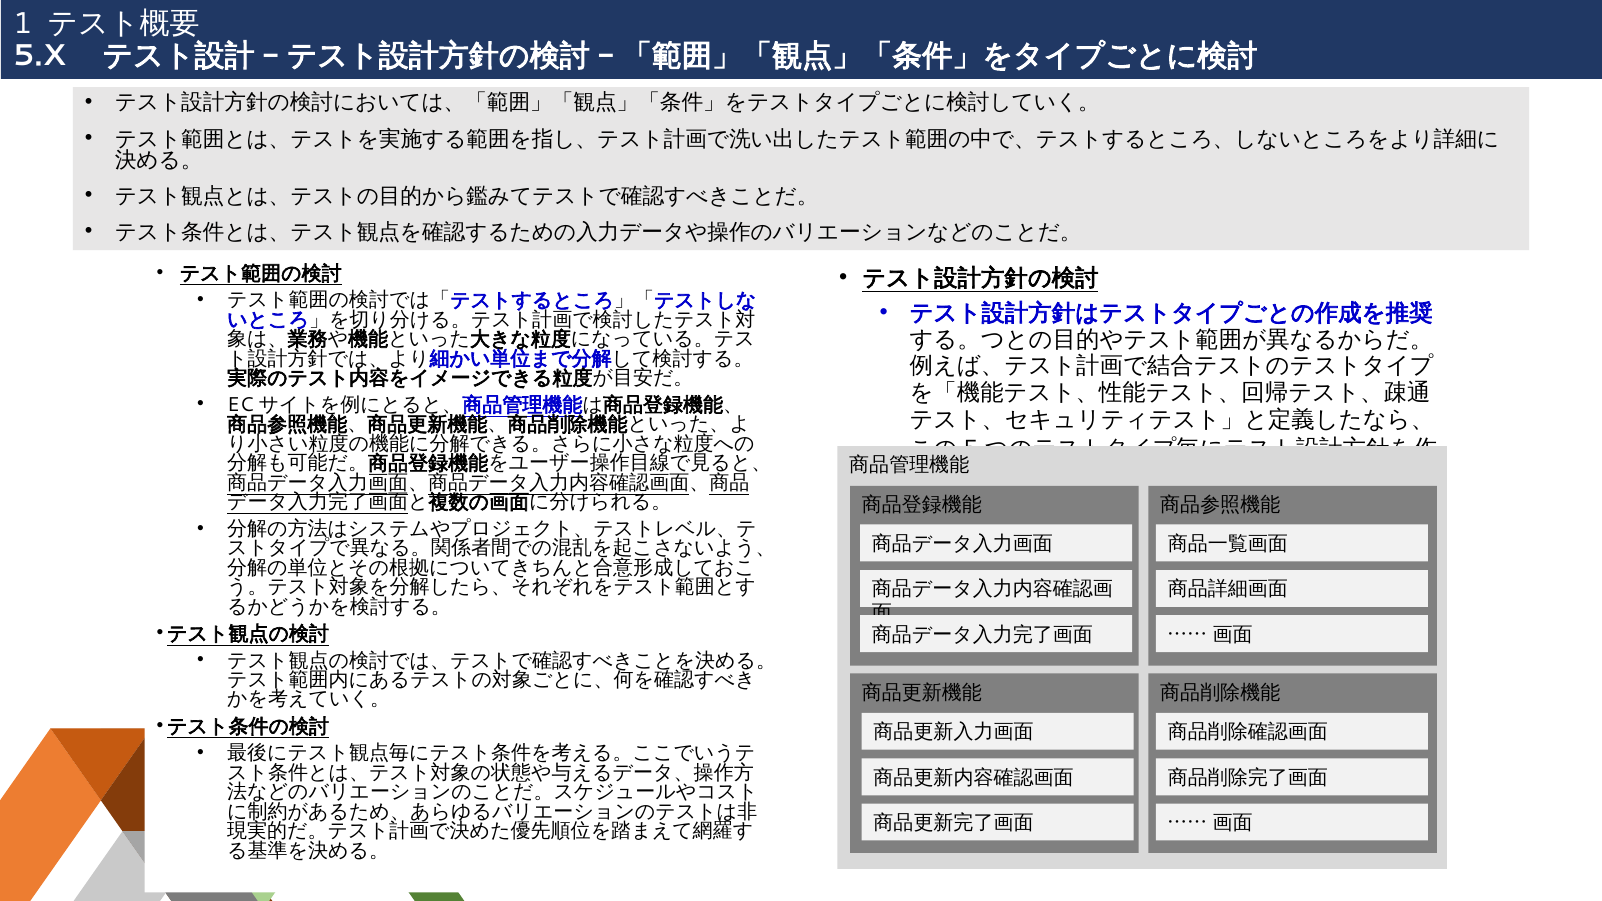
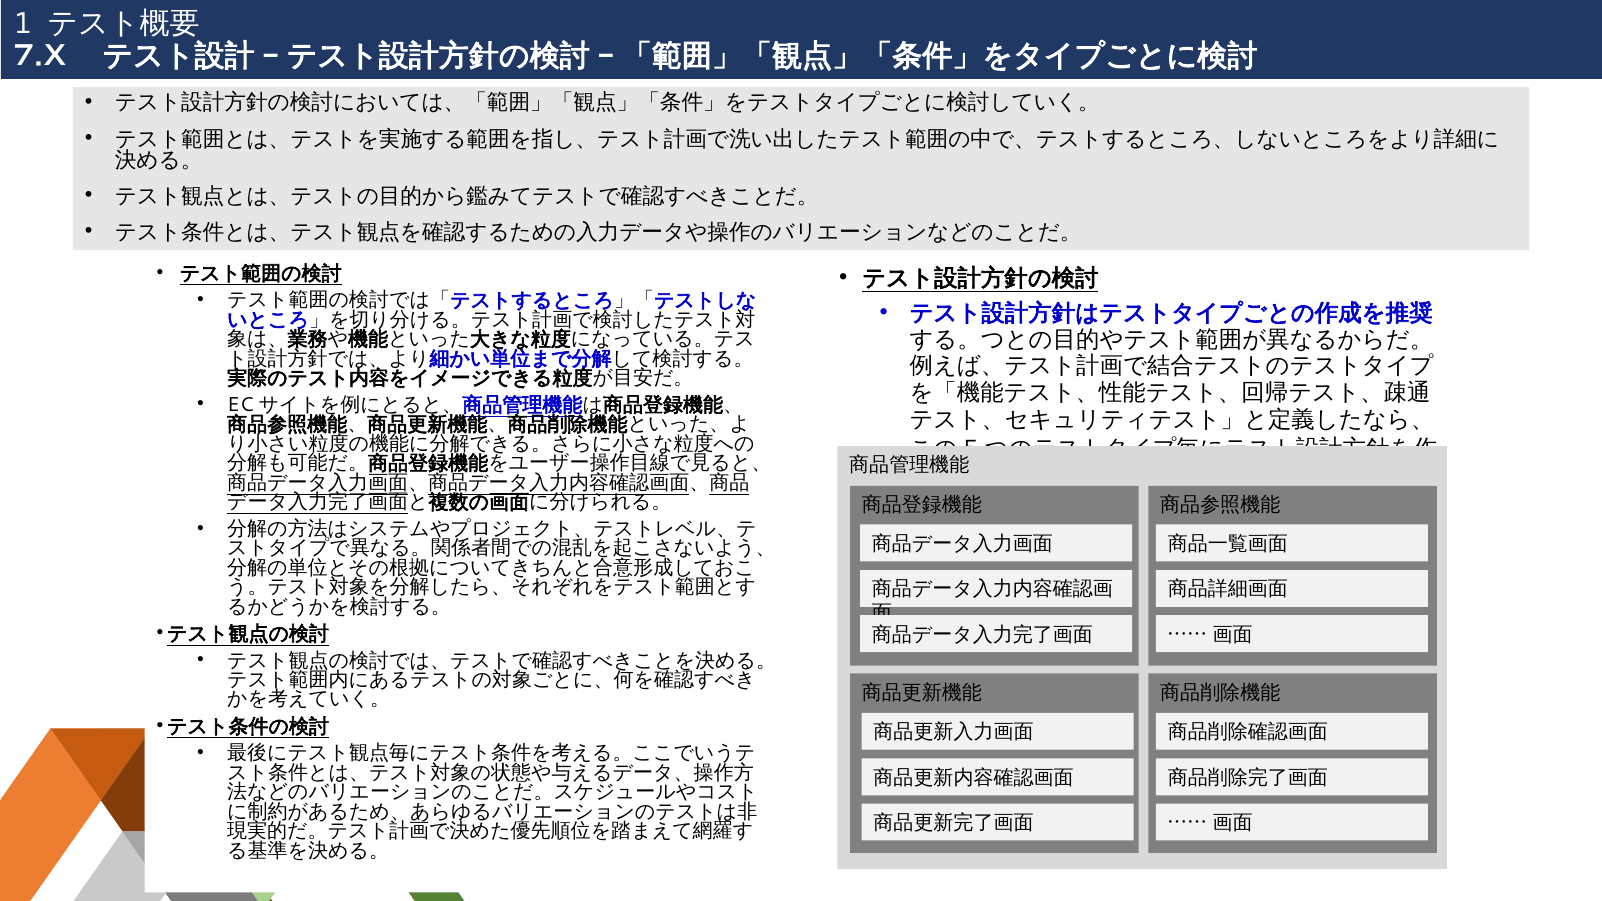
5.X: 5.X -> 7.X (39, 56)
